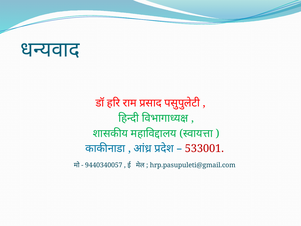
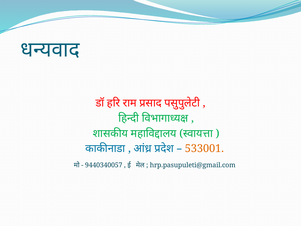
533001 colour: red -> orange (204, 148)
